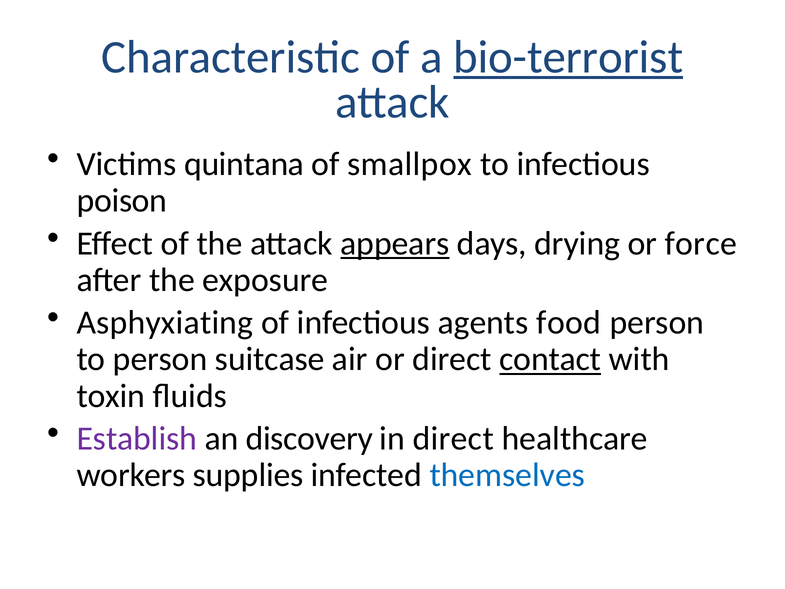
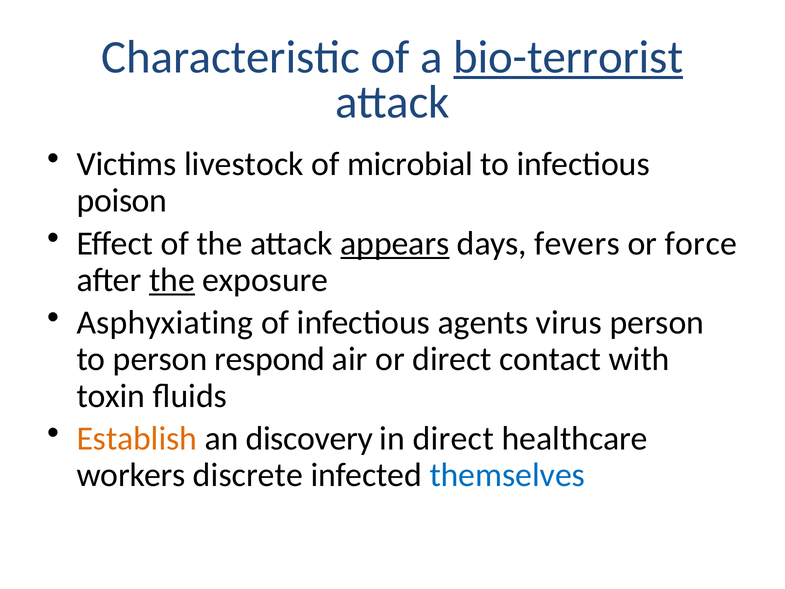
quintana: quintana -> livestock (244, 164)
smallpox: smallpox -> microbial (410, 164)
drying: drying -> fevers (577, 243)
the underline: none -> present (172, 280)
food: food -> virus (569, 323)
suitcase: suitcase -> respond (270, 359)
contact underline: present -> none (550, 359)
Establish colour: purple -> orange (137, 438)
supplies: supplies -> discrete (248, 475)
